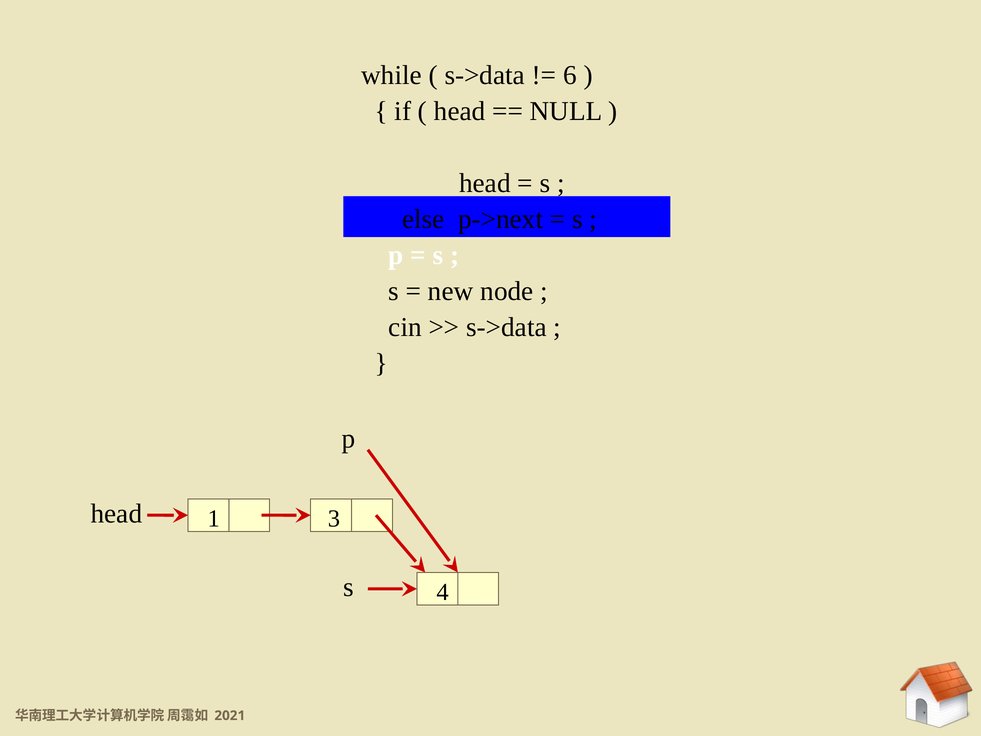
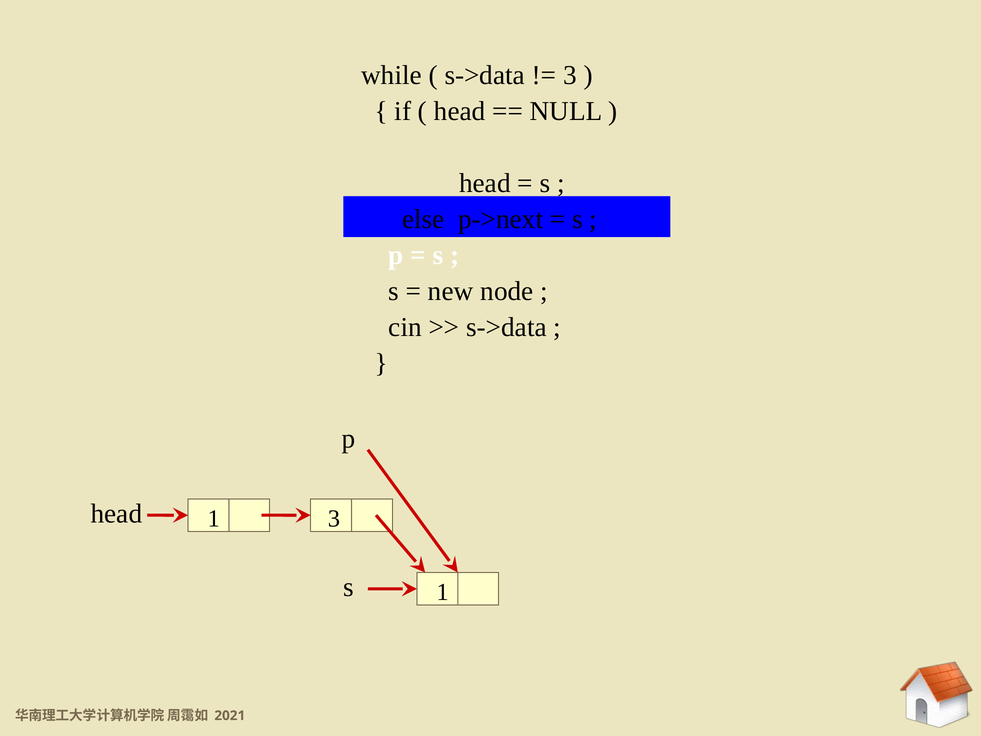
6: 6 -> 3 (570, 75)
s 4: 4 -> 1 (443, 592)
